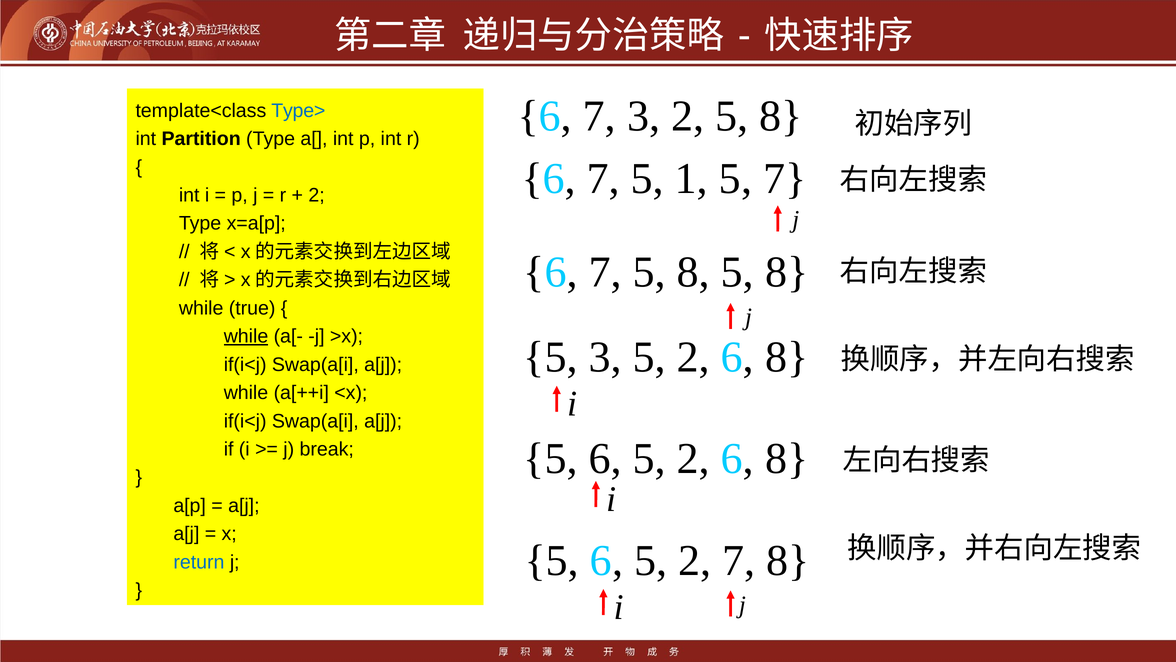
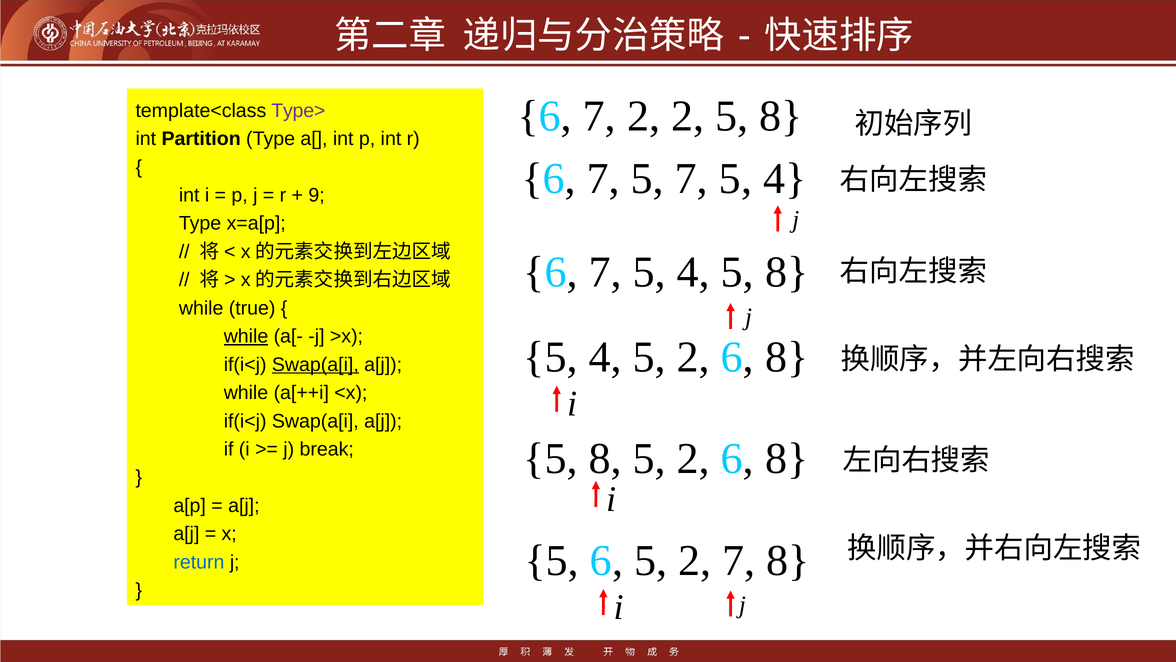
7 3: 3 -> 2 (644, 116)
Type> colour: blue -> purple (298, 111)
5 1: 1 -> 7 (691, 178)
7: 7 -> 4 (785, 178)
2: 2 -> 9 (317, 195)
6 7 5 8: 8 -> 4 (693, 272)
3: 3 -> 4 (605, 357)
Swap(a[i underline: none -> present (315, 364)
6: 6 -> 8 (605, 459)
